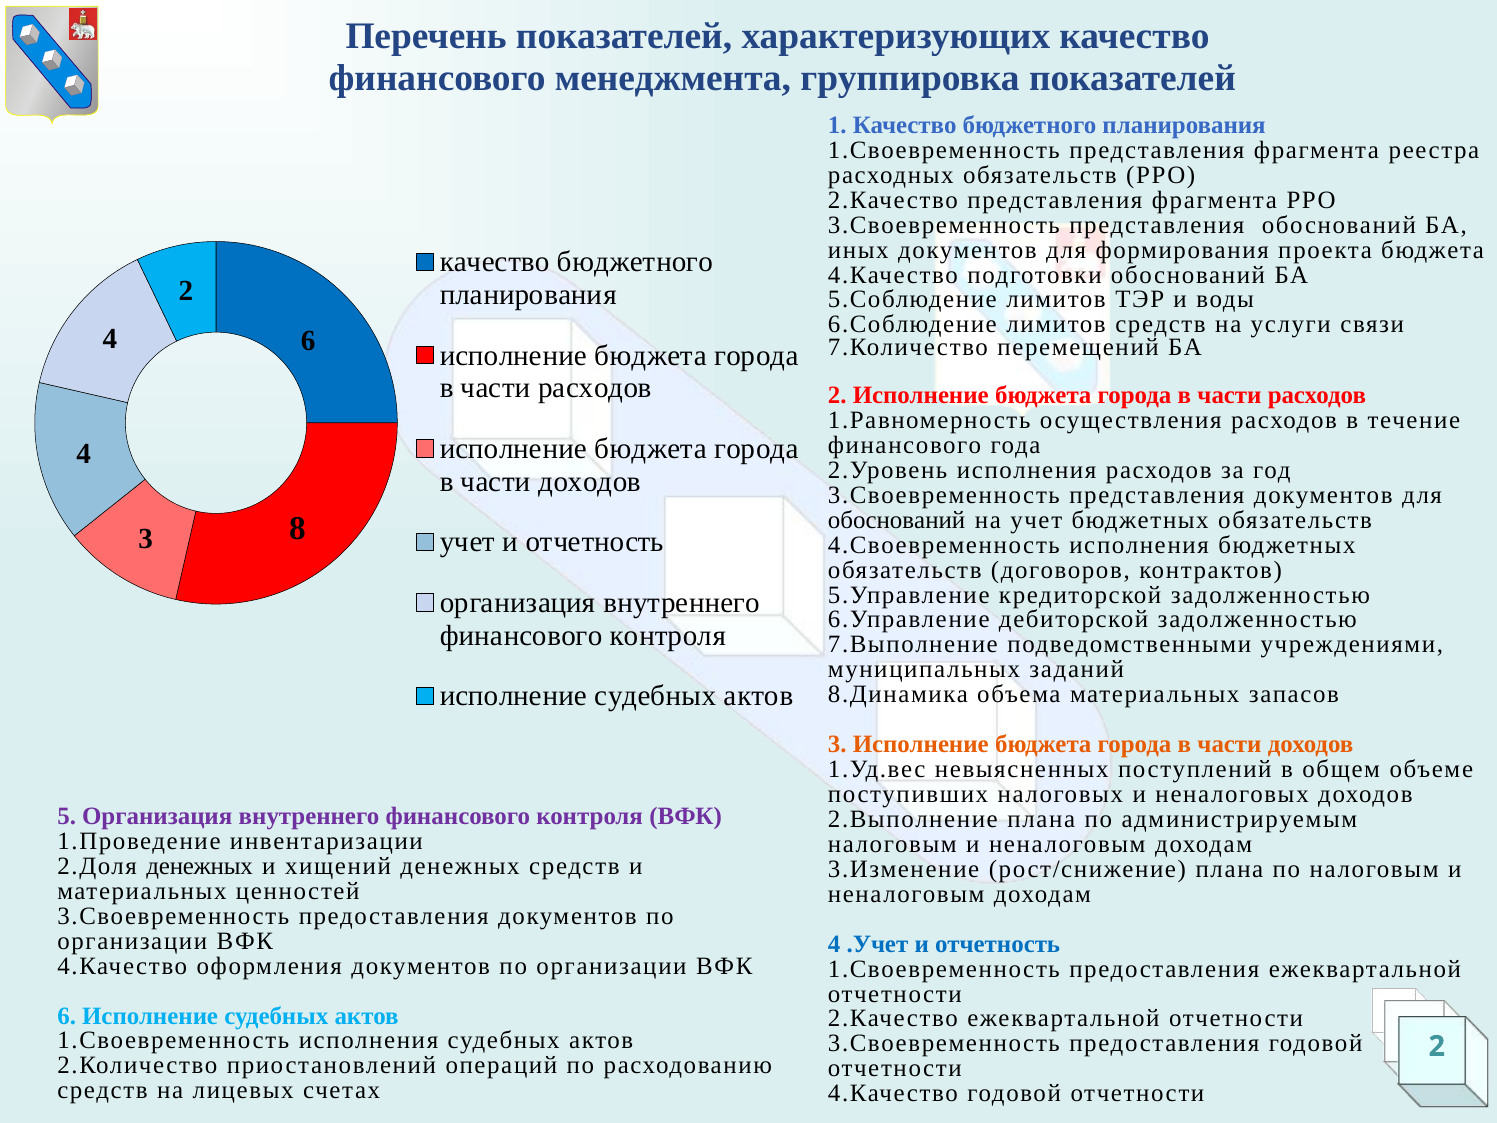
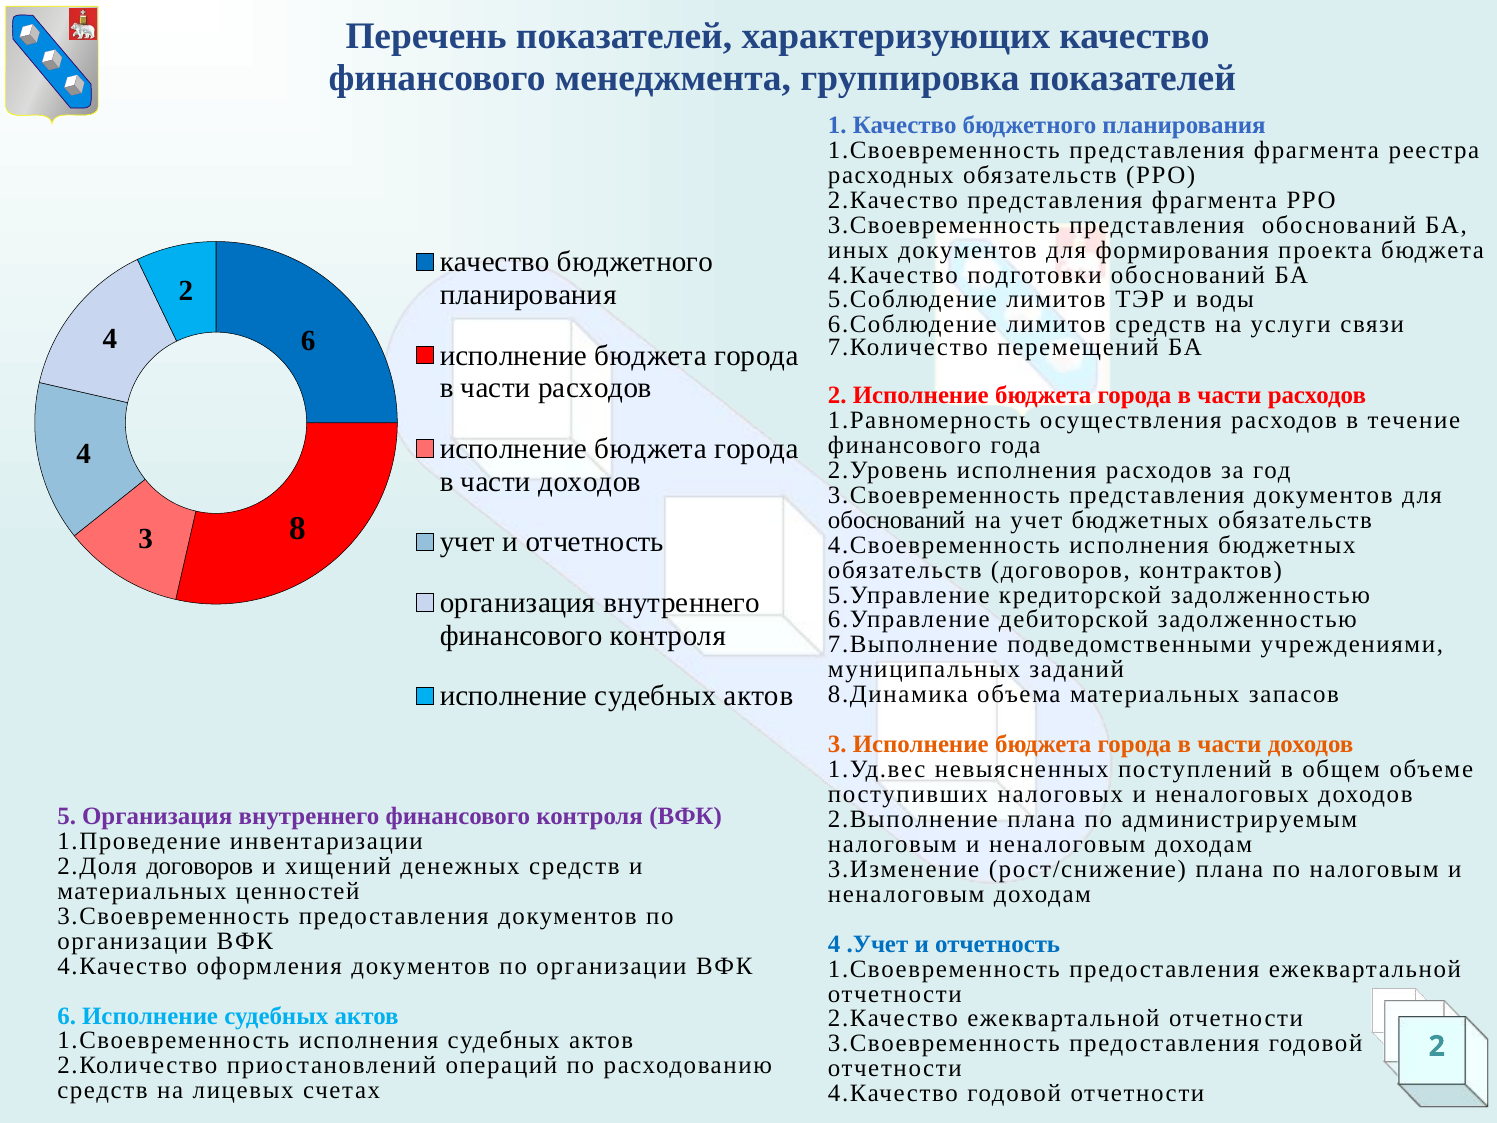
2.Доля денежных: денежных -> договоров (200, 866)
